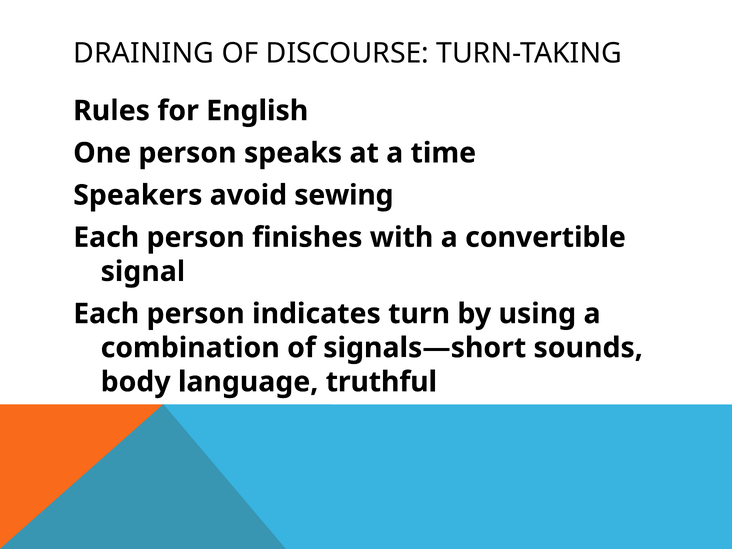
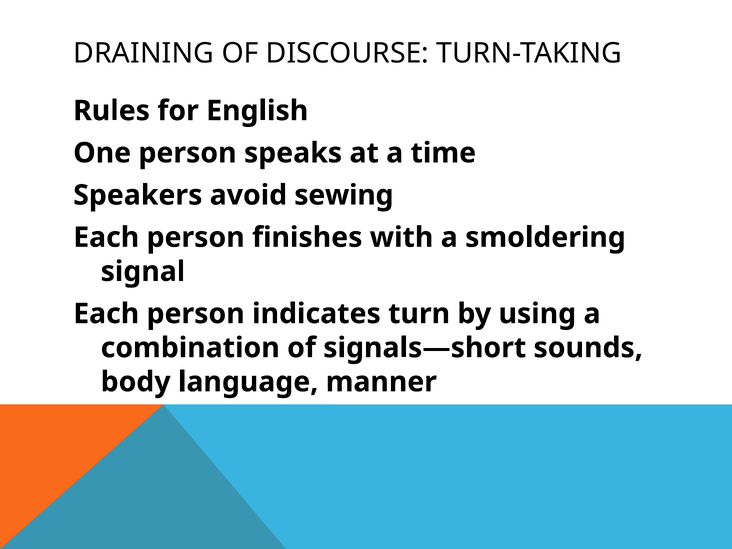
convertible: convertible -> smoldering (545, 237)
truthful: truthful -> manner (381, 382)
